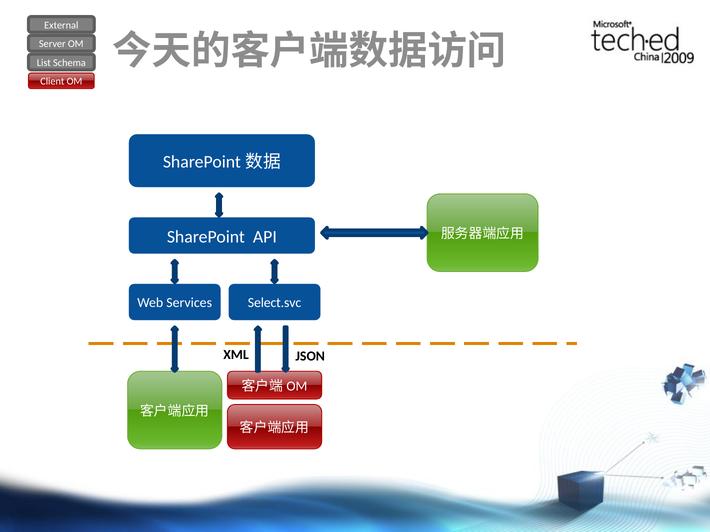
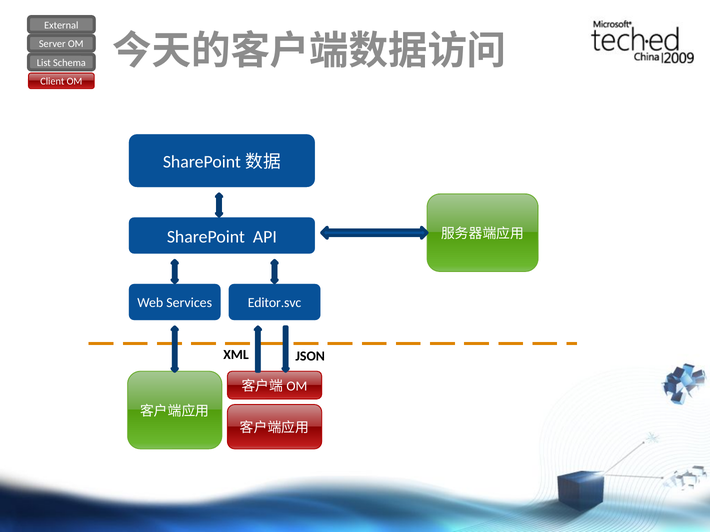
Select.svc: Select.svc -> Editor.svc (275, 303)
